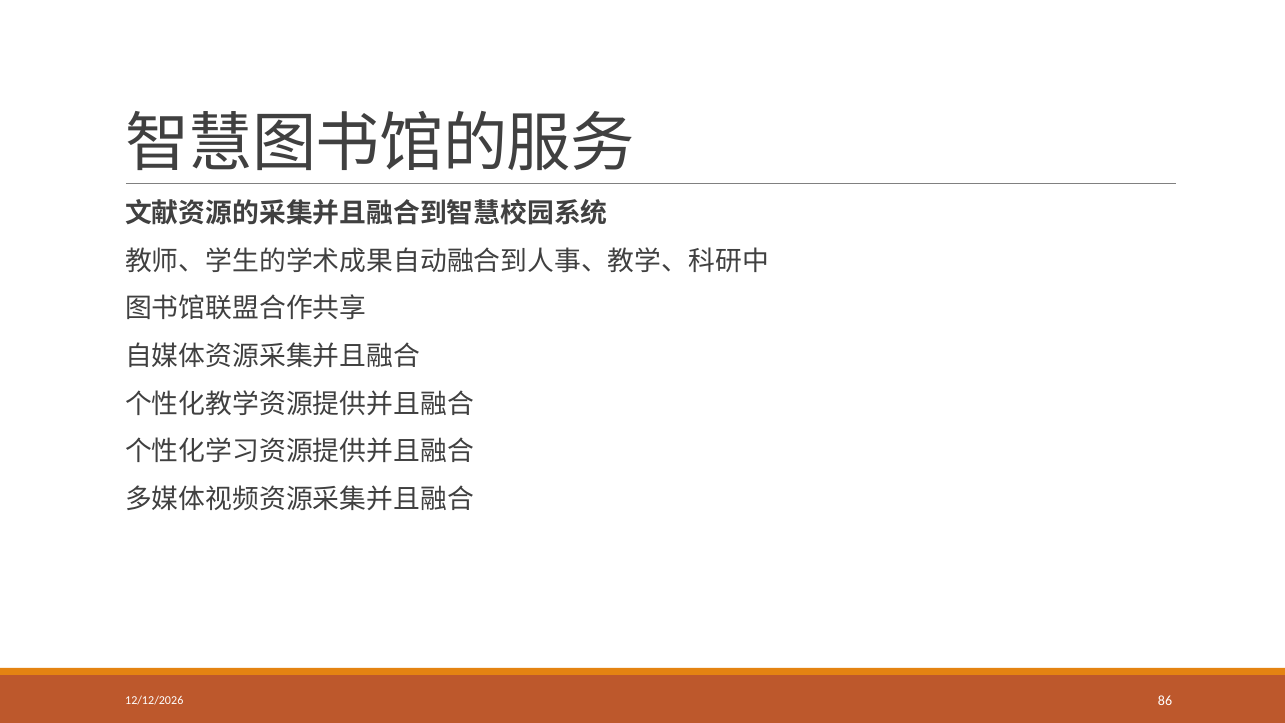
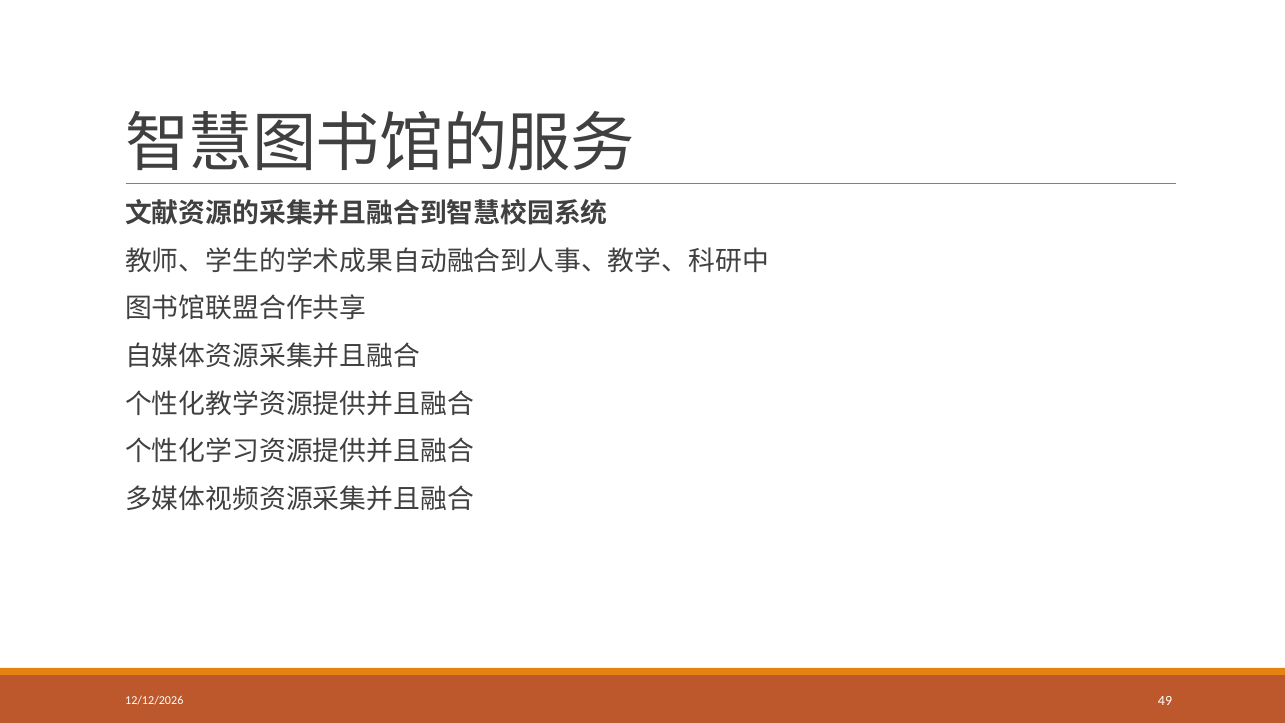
86: 86 -> 49 (1165, 701)
